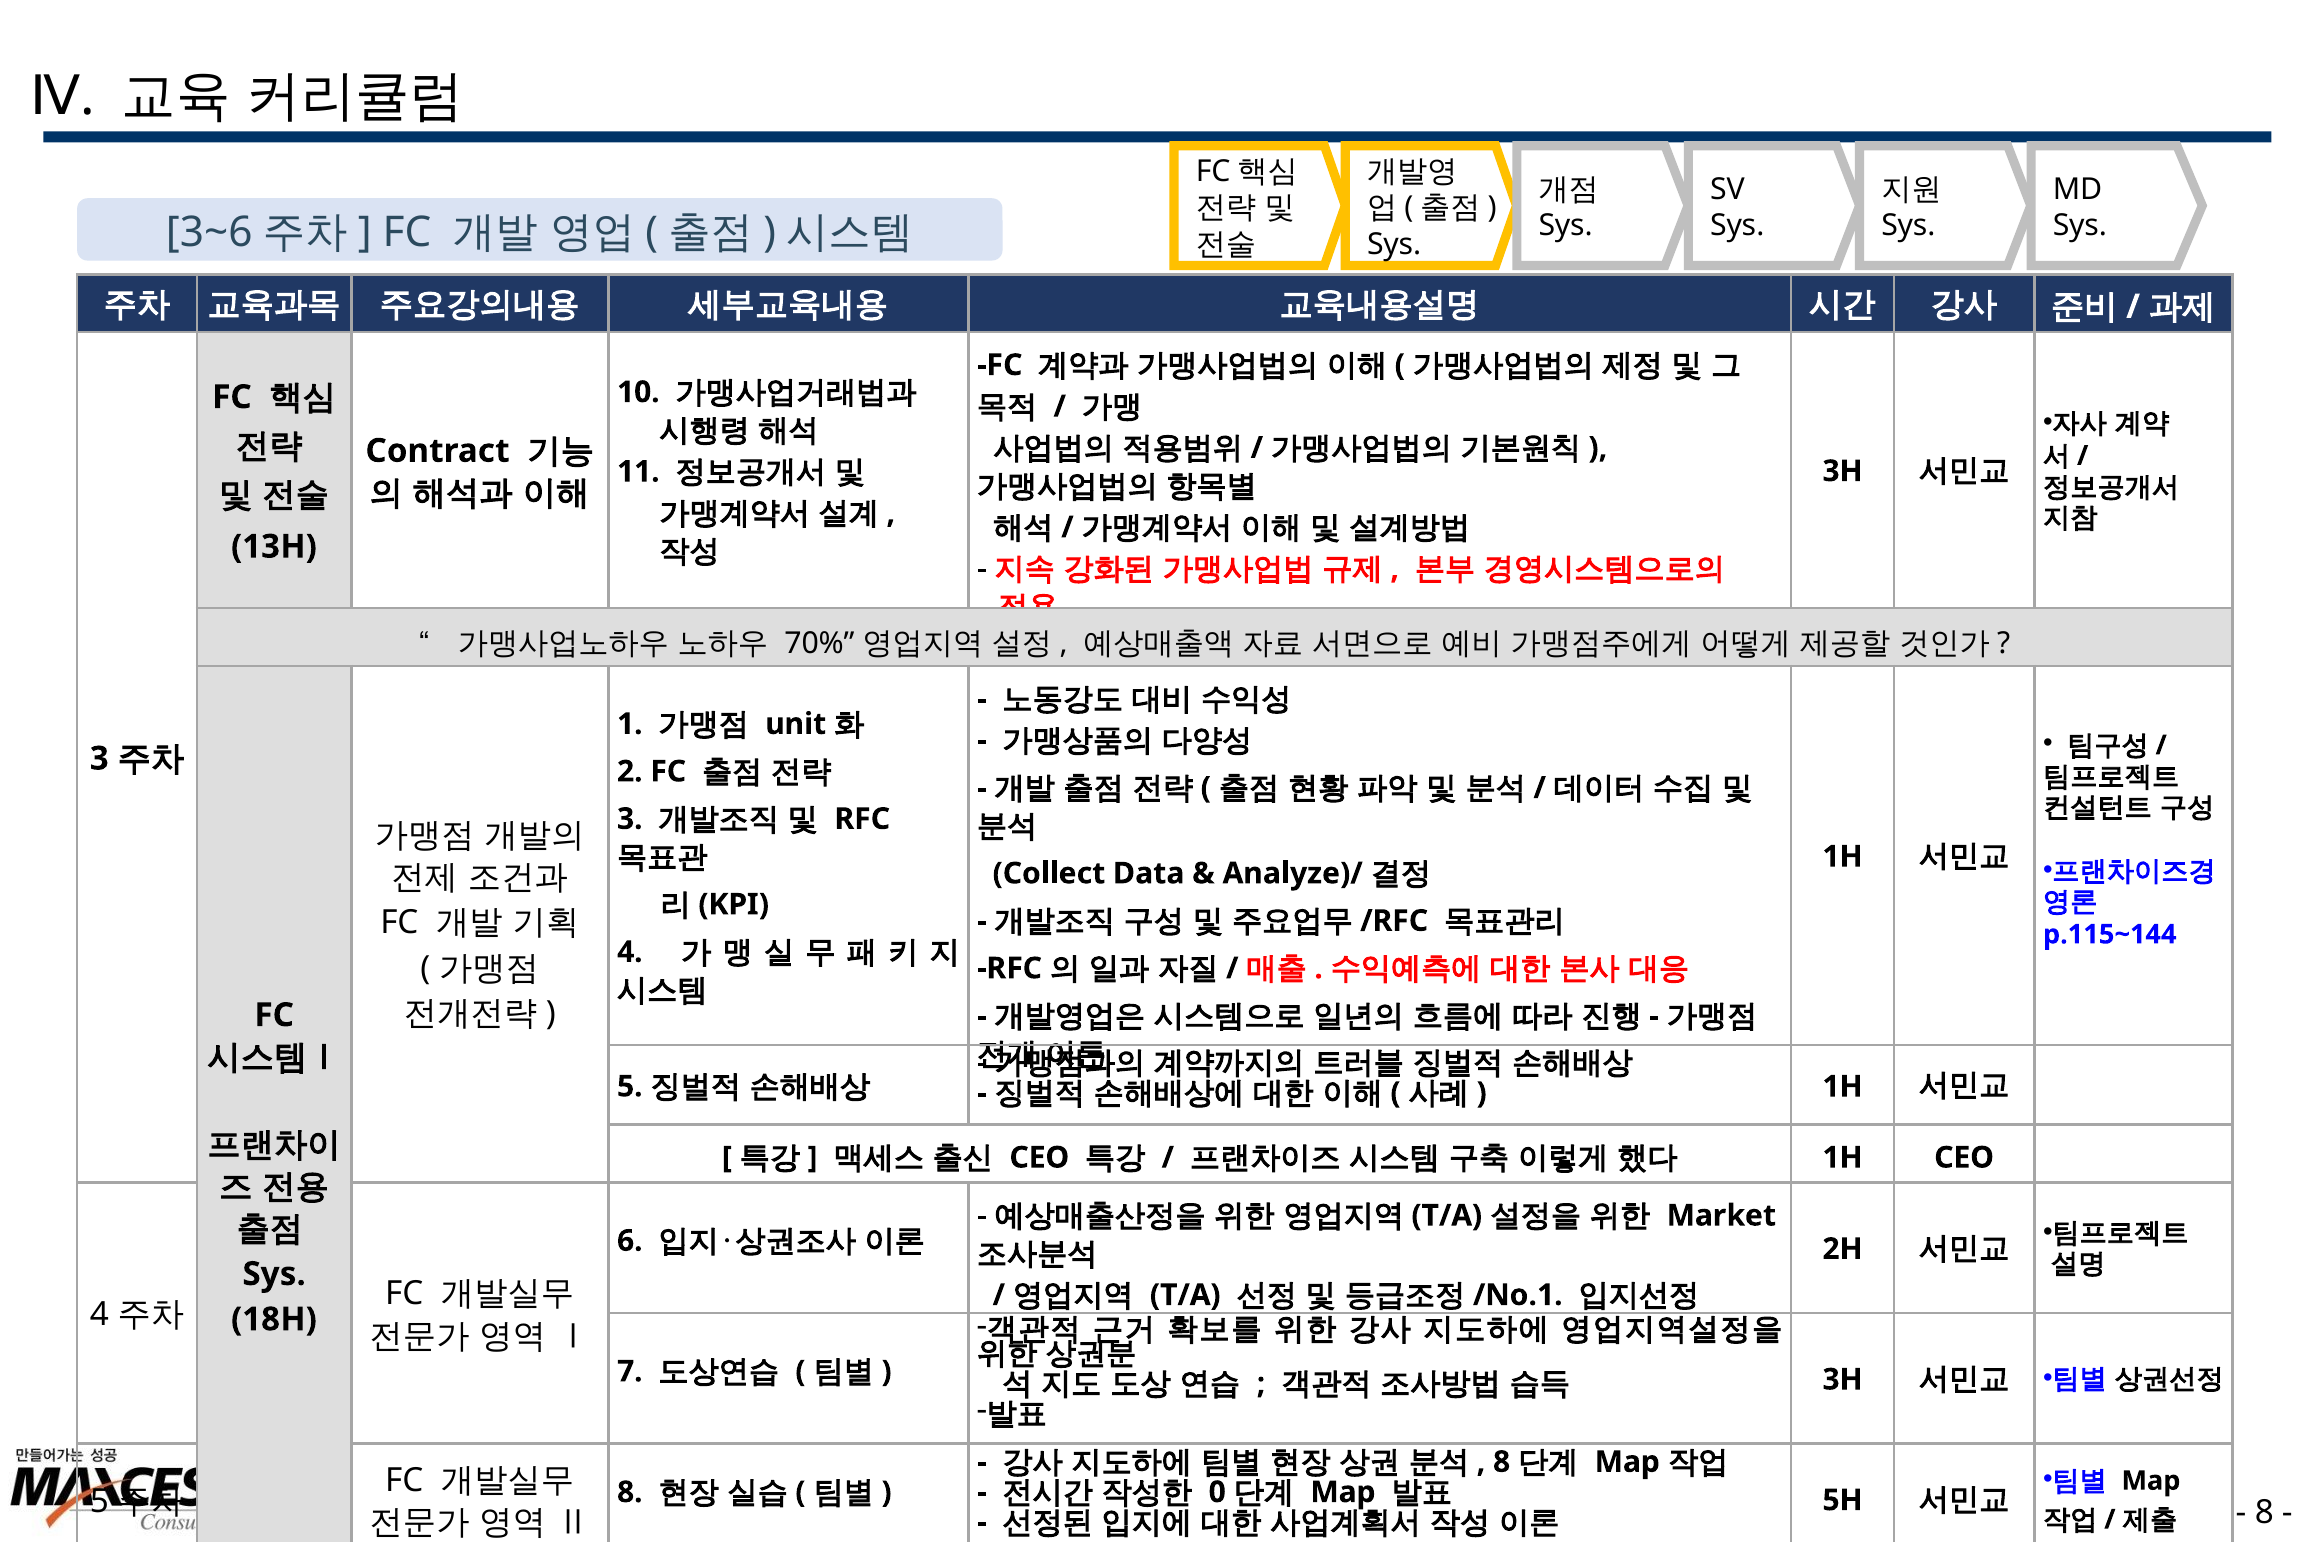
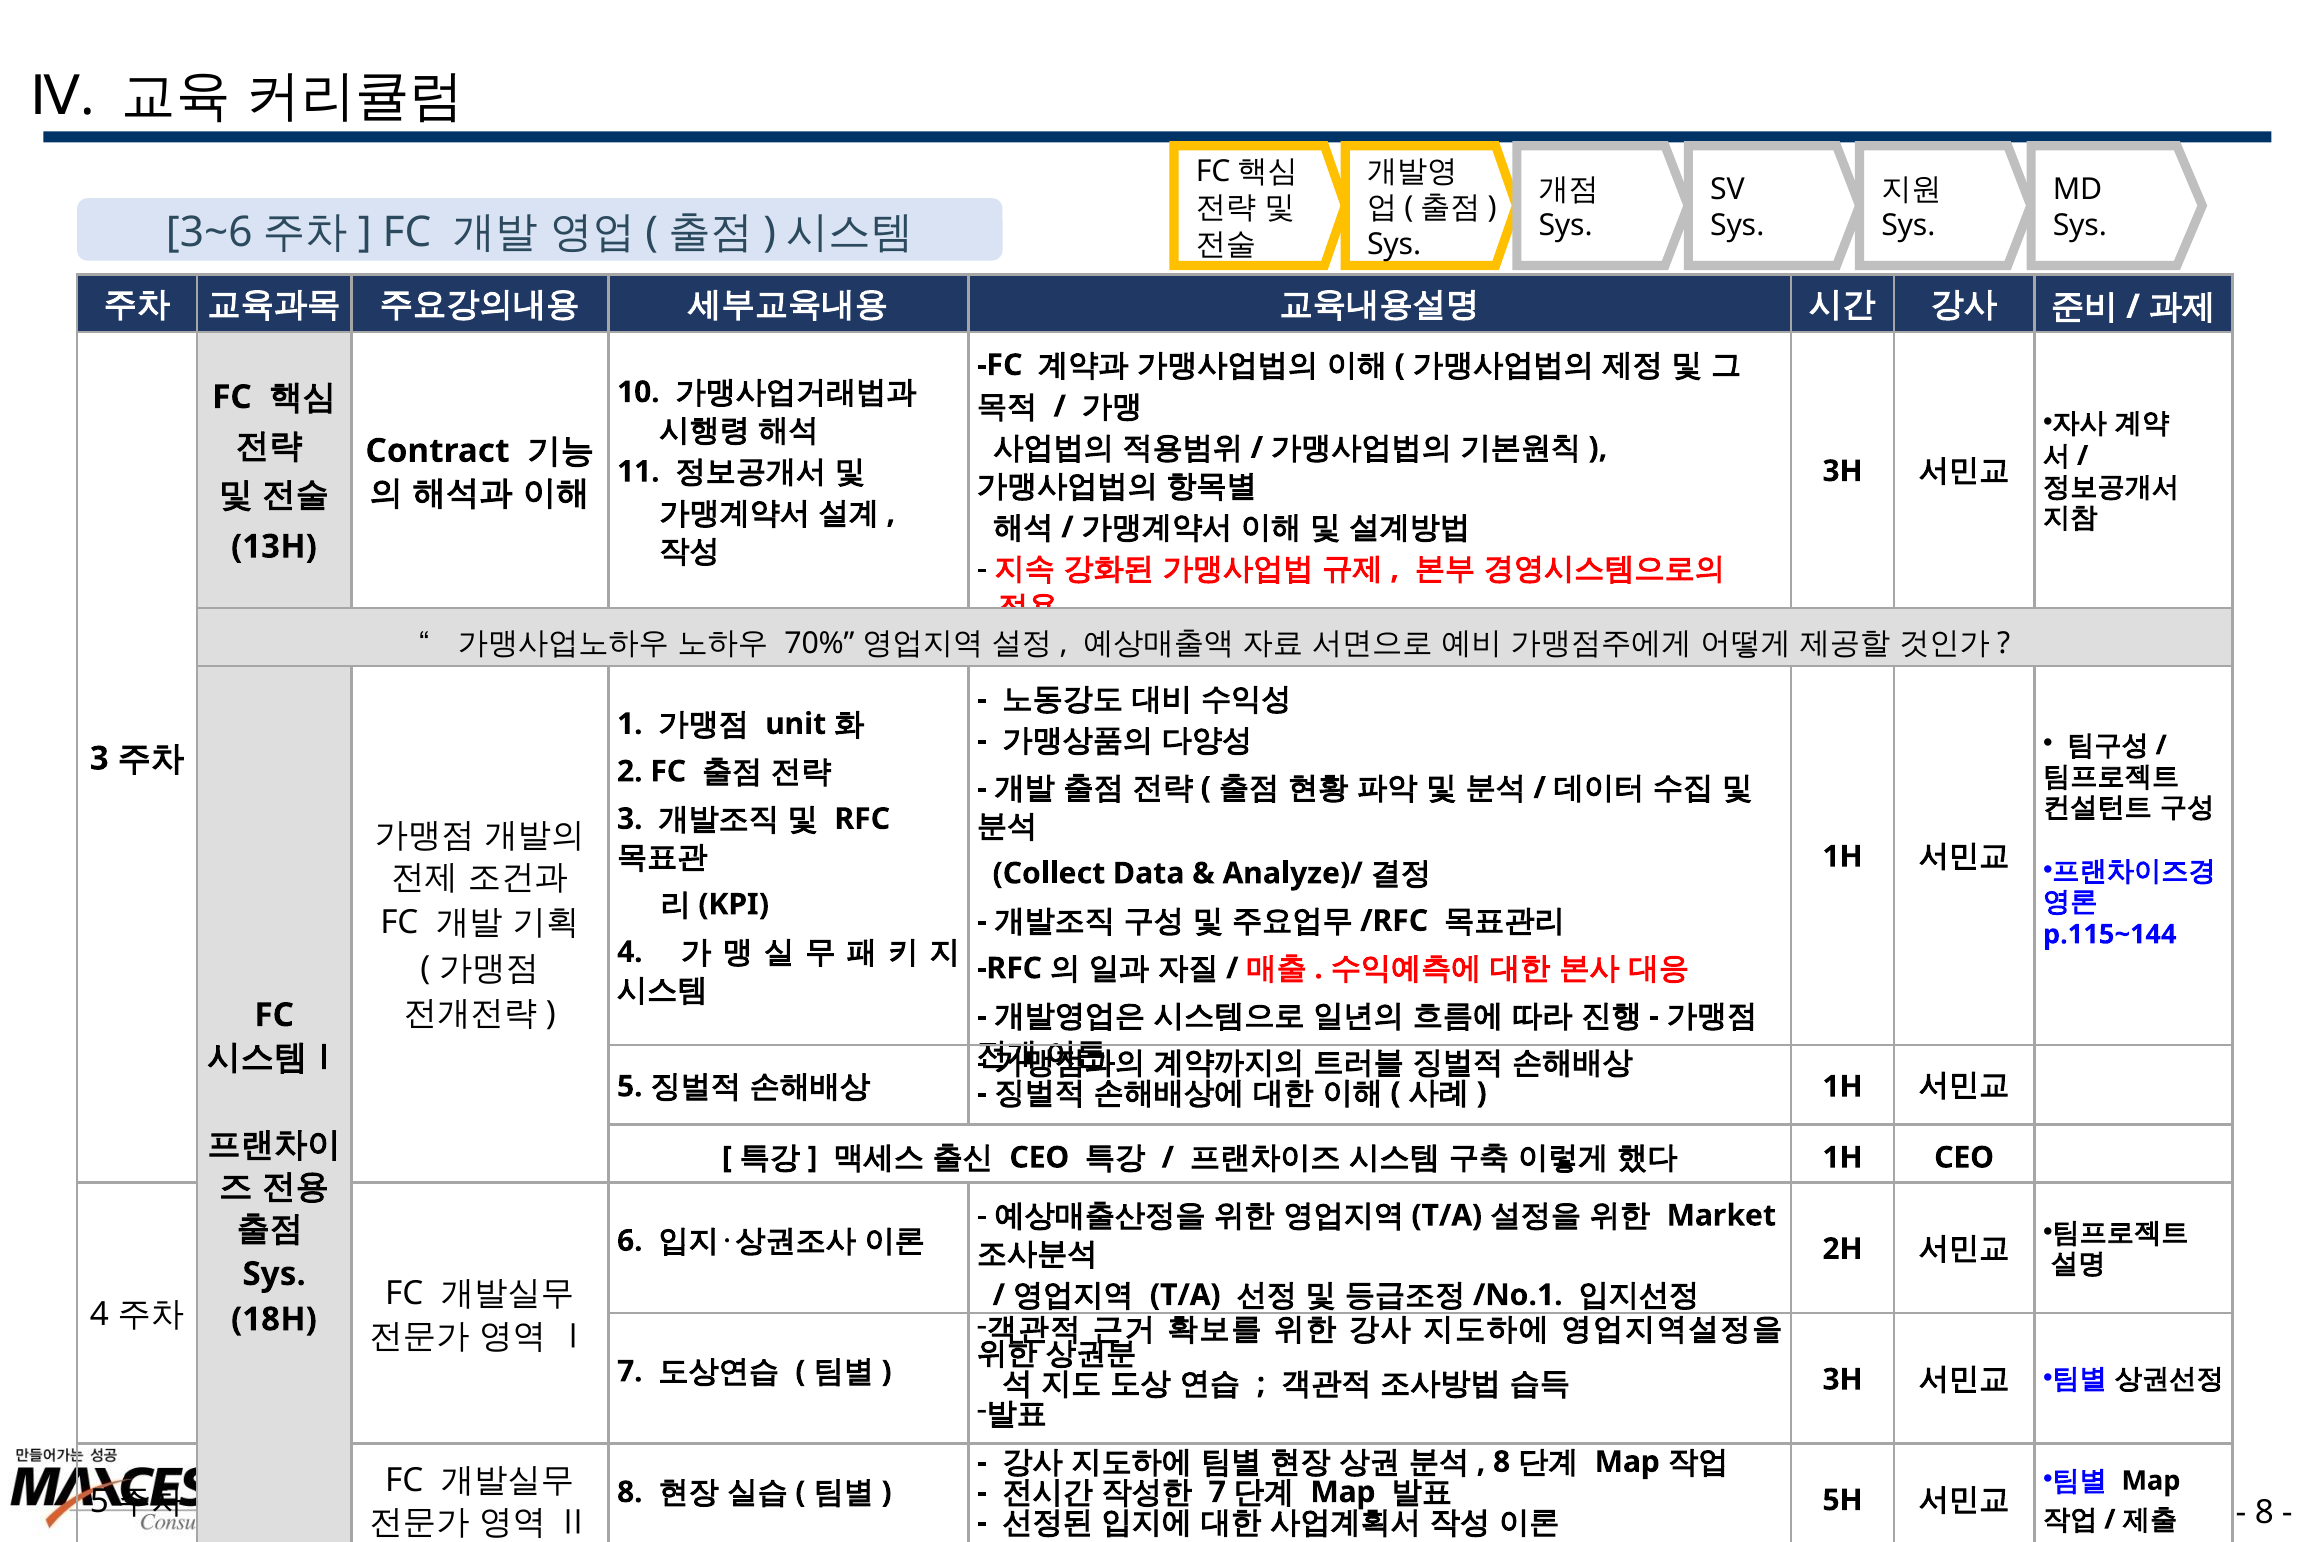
0: 0 -> 7 (1217, 1493)
